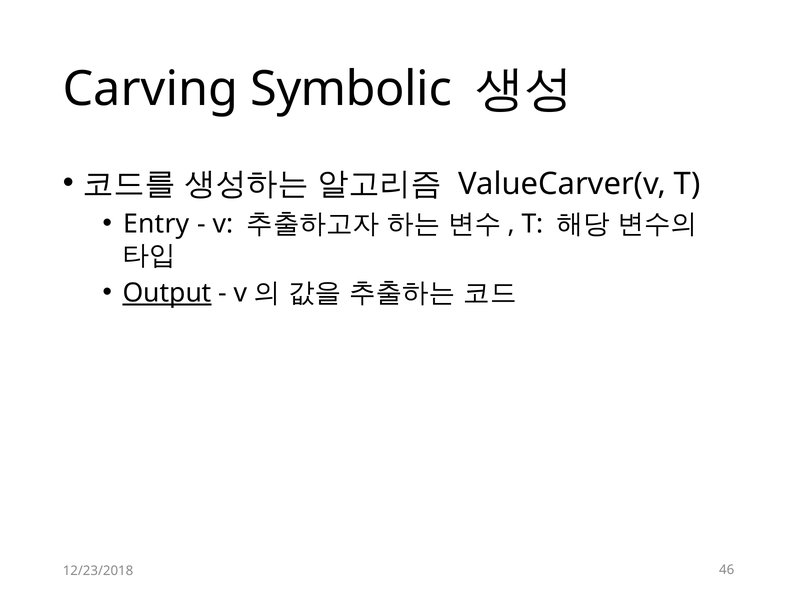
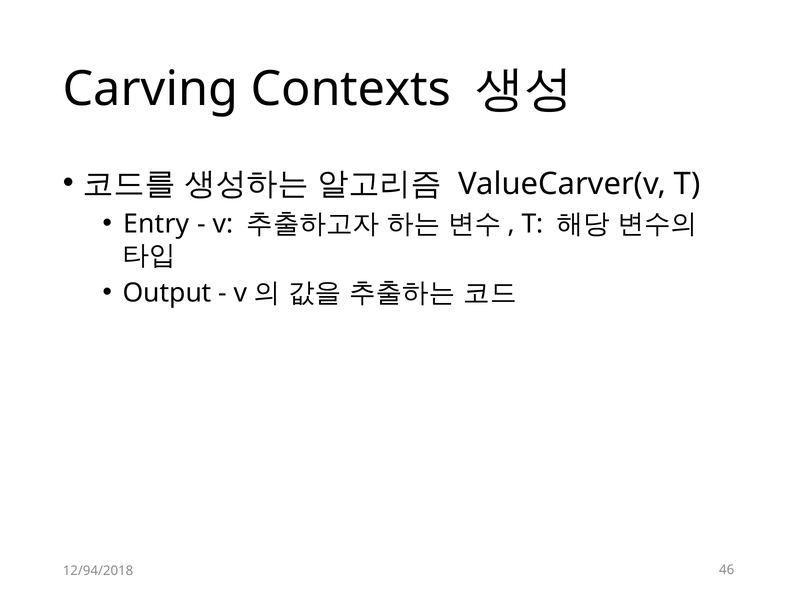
Symbolic: Symbolic -> Contexts (351, 89)
Output underline: present -> none (167, 293)
12/23/2018: 12/23/2018 -> 12/94/2018 (98, 571)
